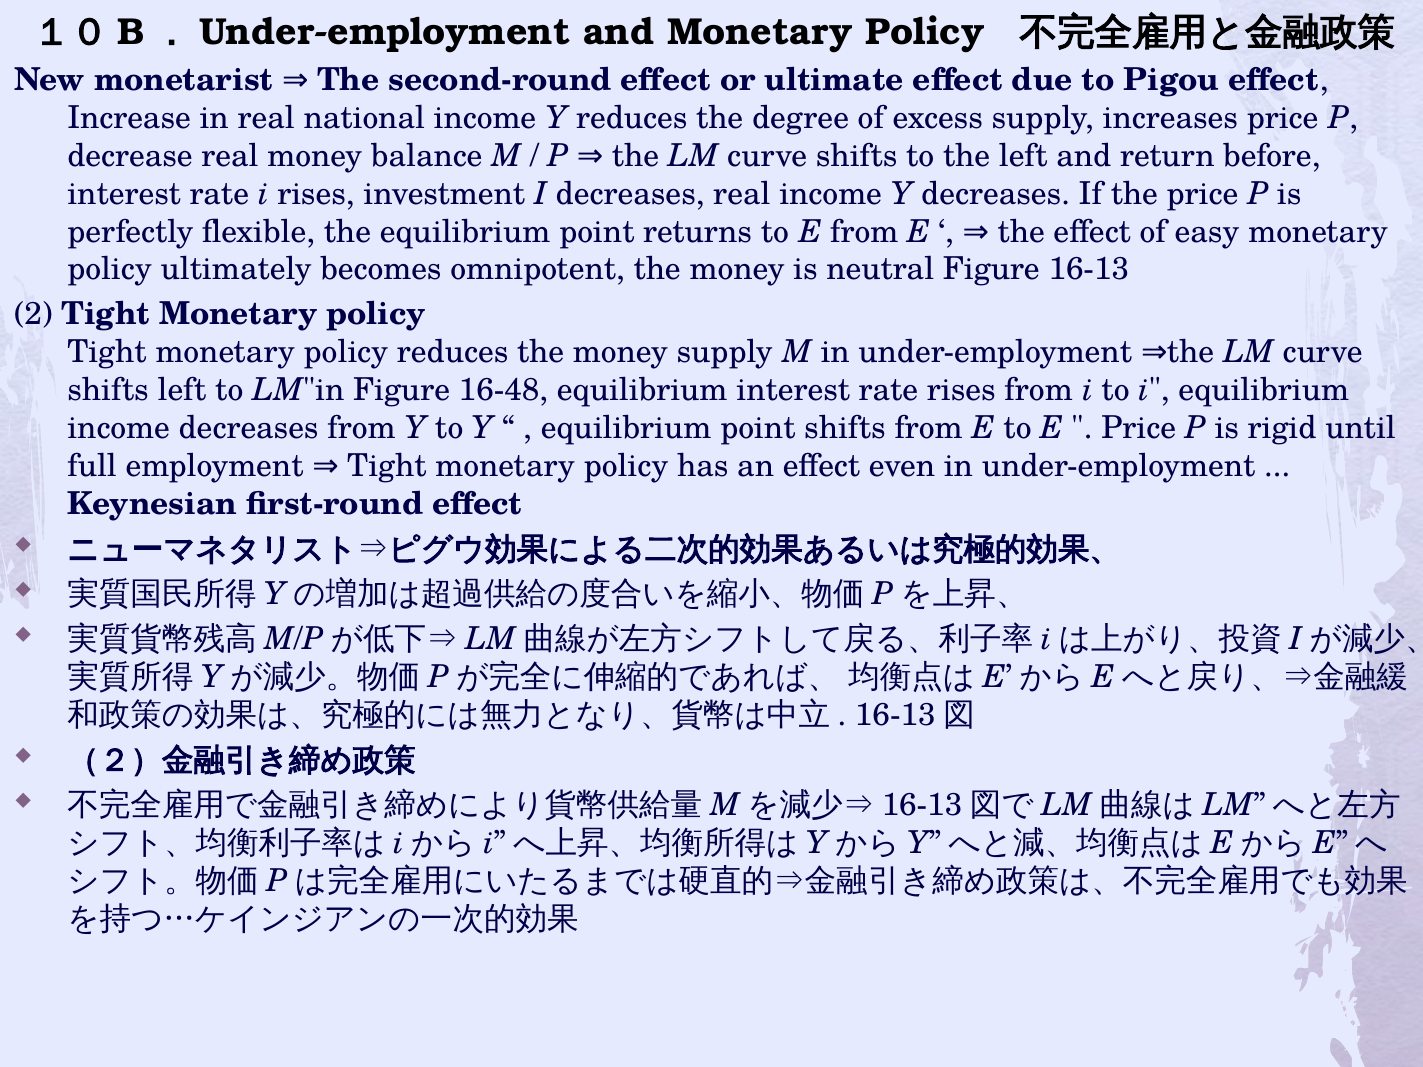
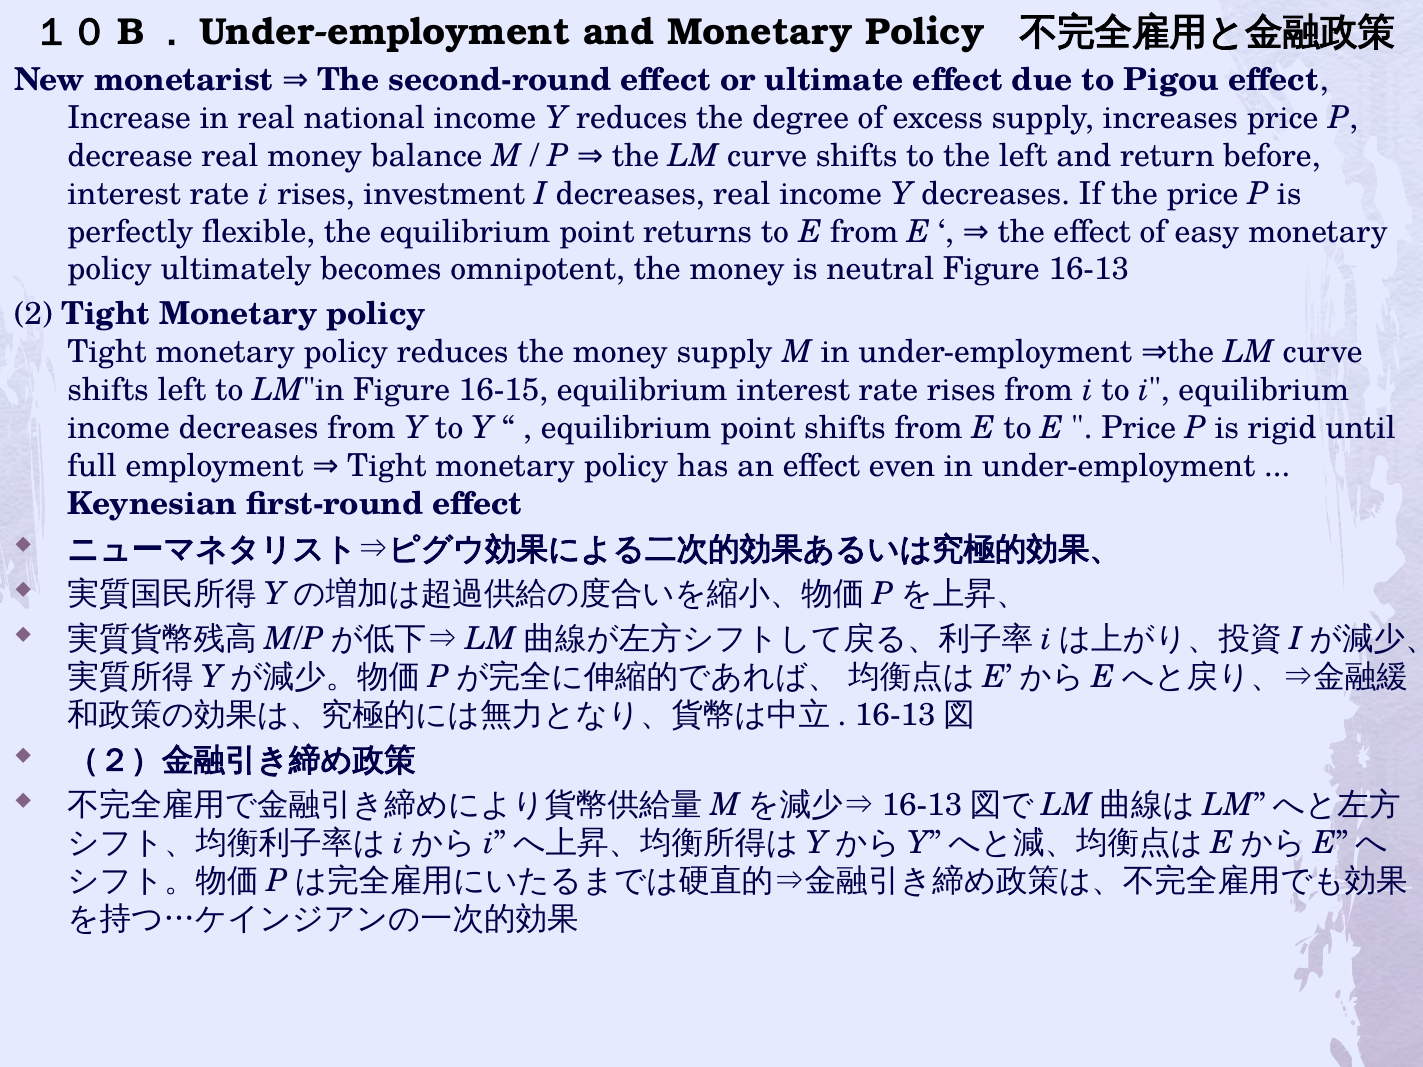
16-48: 16-48 -> 16-15 (503, 390)
